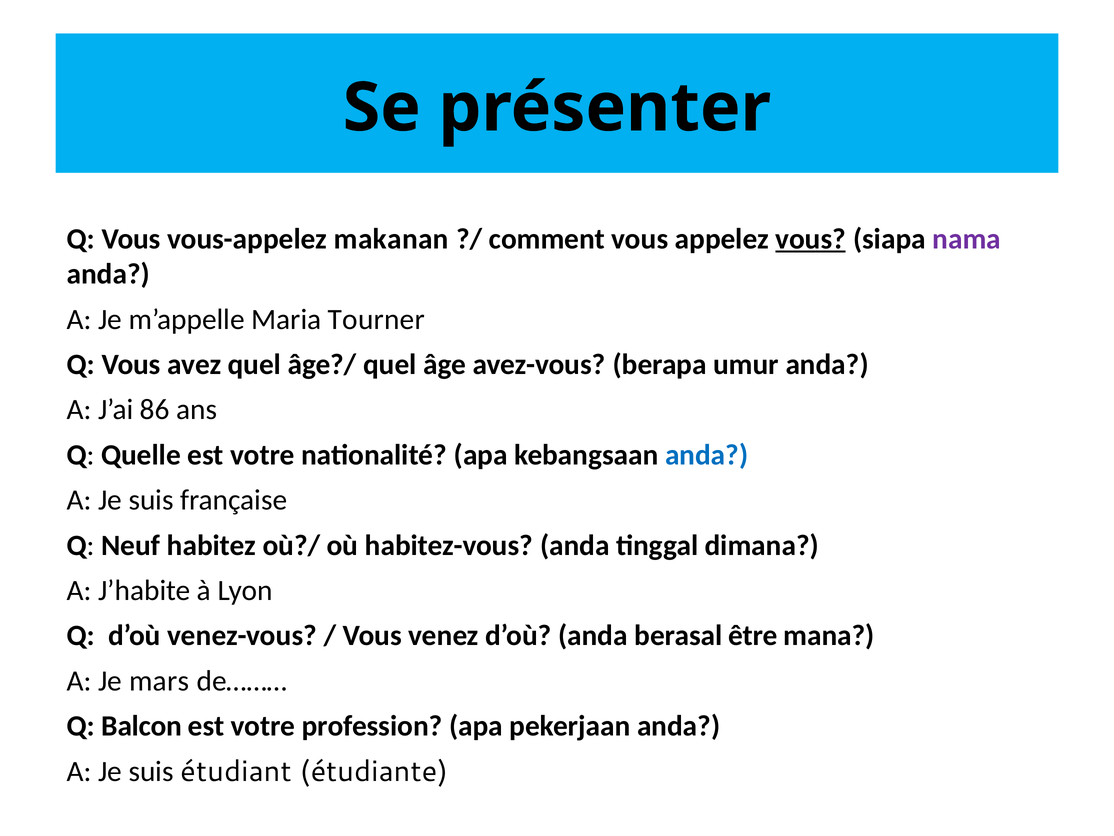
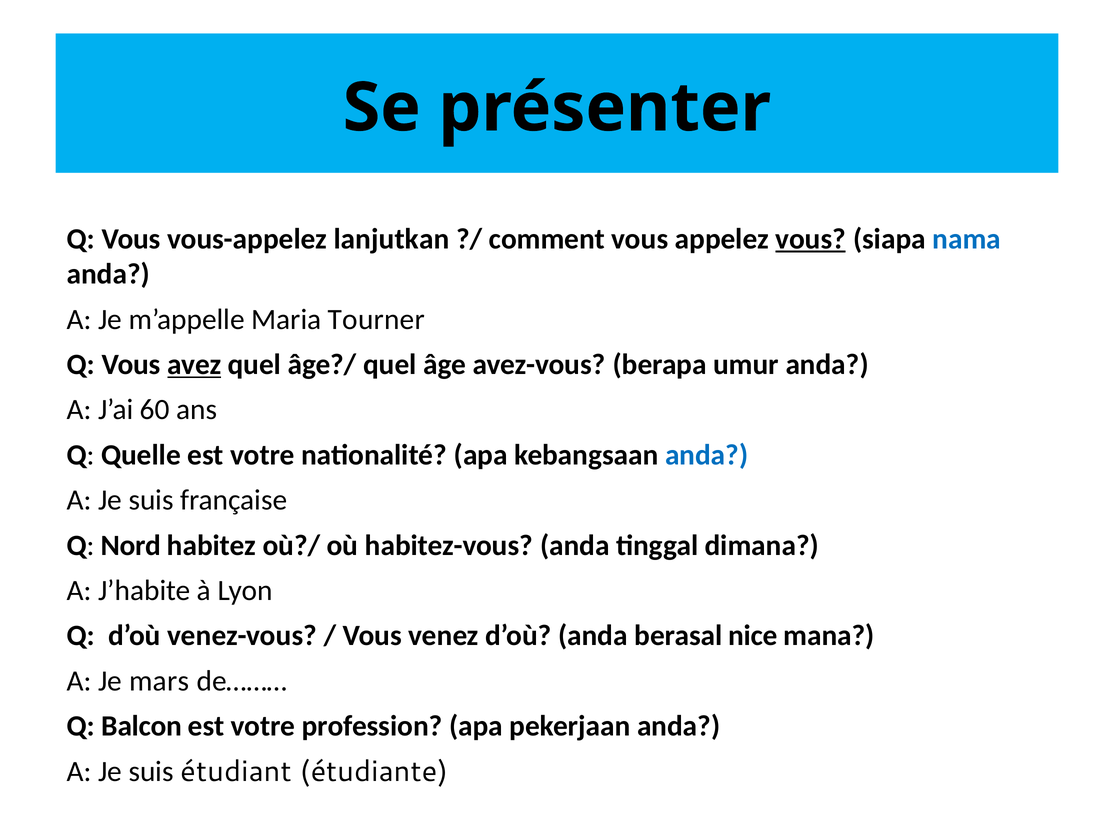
makanan: makanan -> lanjutkan (391, 239)
nama colour: purple -> blue (967, 239)
avez underline: none -> present (194, 364)
86: 86 -> 60 (155, 410)
Neuf: Neuf -> Nord (131, 545)
être: être -> nice (753, 635)
